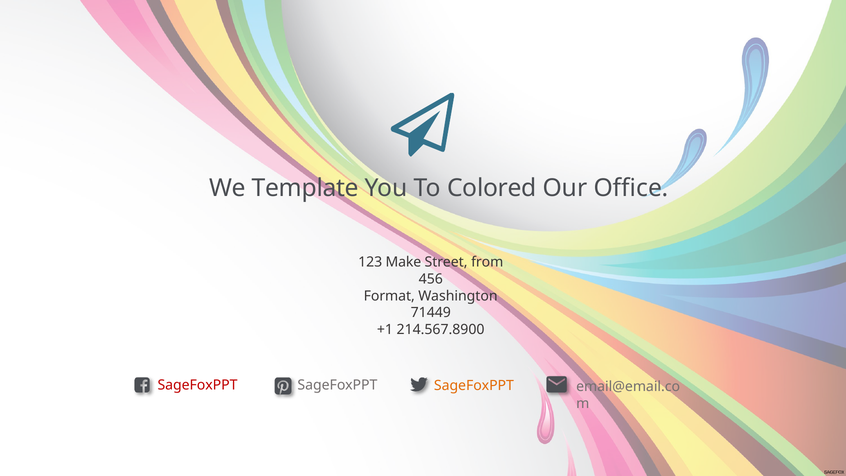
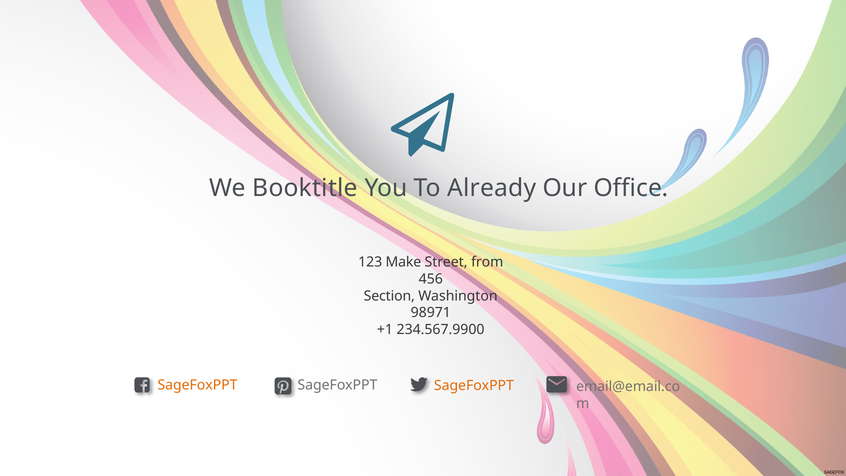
Template: Template -> Booktitle (305, 188)
Colored: Colored -> Already (492, 188)
Format: Format -> Section (389, 296)
71449: 71449 -> 98971 (431, 313)
214.567.8900: 214.567.8900 -> 234.567.9900 (441, 330)
SageFoxPPT colour: red -> orange (198, 385)
